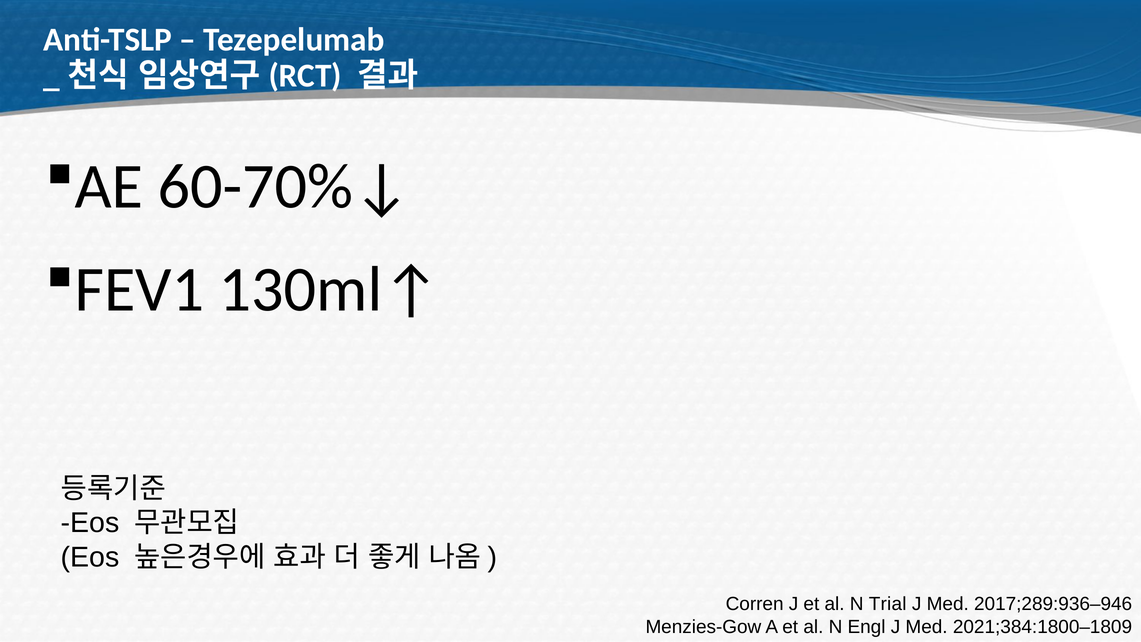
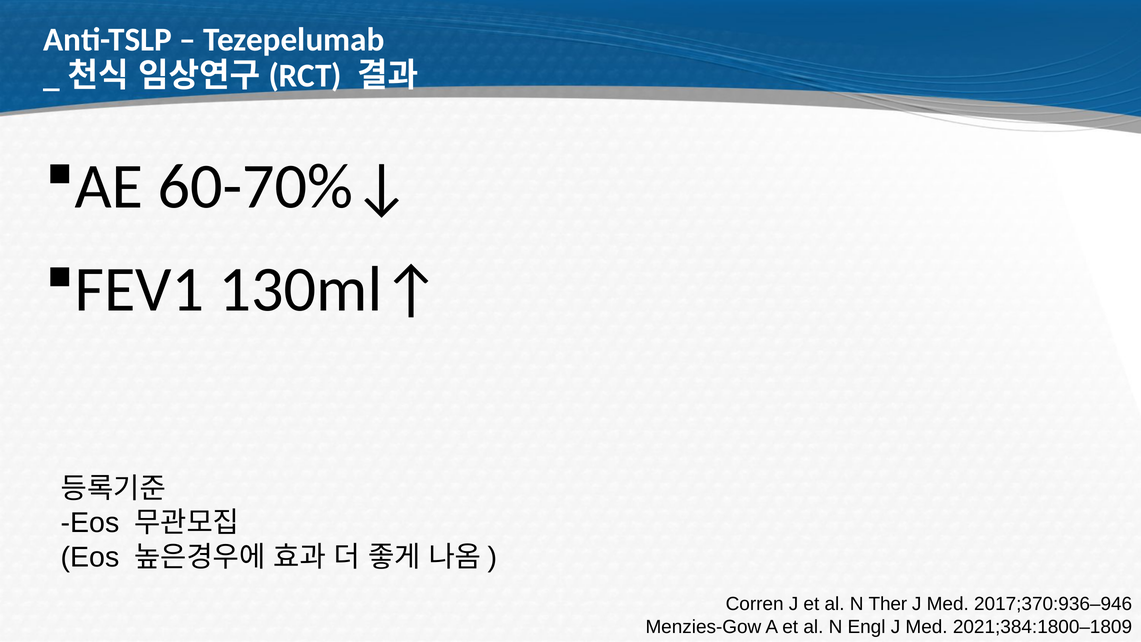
Trial: Trial -> Ther (888, 604)
2017;289:936–946: 2017;289:936–946 -> 2017;370:936–946 (1053, 604)
